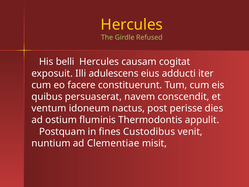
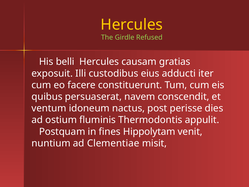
cogitat: cogitat -> gratias (175, 62)
adulescens: adulescens -> custodibus (113, 73)
Custodibus: Custodibus -> Hippolytam (149, 131)
